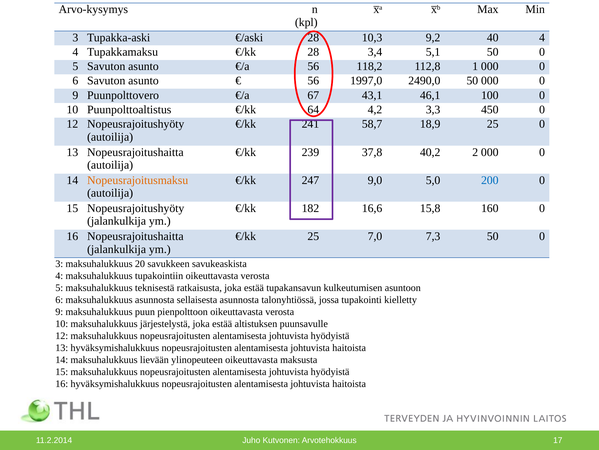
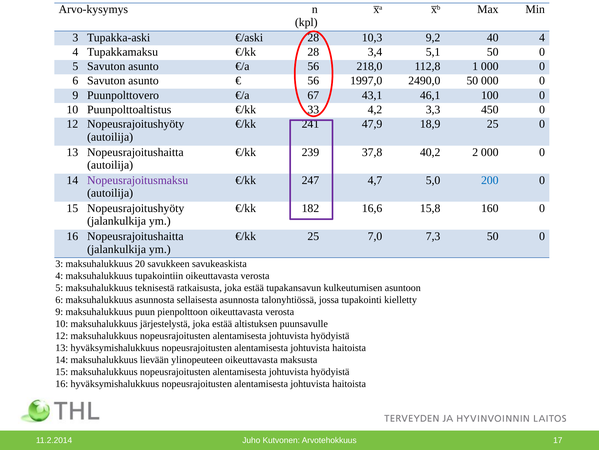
118,2: 118,2 -> 218,0 (369, 66)
64: 64 -> 33 (313, 109)
58,7: 58,7 -> 47,9 (372, 124)
Nopeusrajoitusmaksu colour: orange -> purple (138, 180)
9,0: 9,0 -> 4,7 (375, 180)
